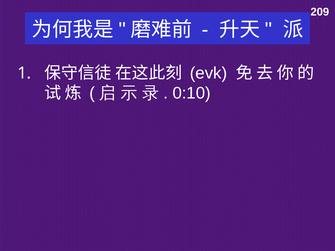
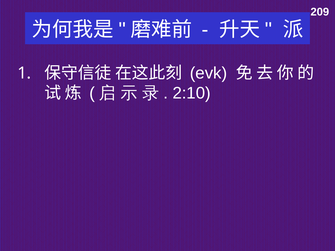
0:10: 0:10 -> 2:10 (192, 93)
